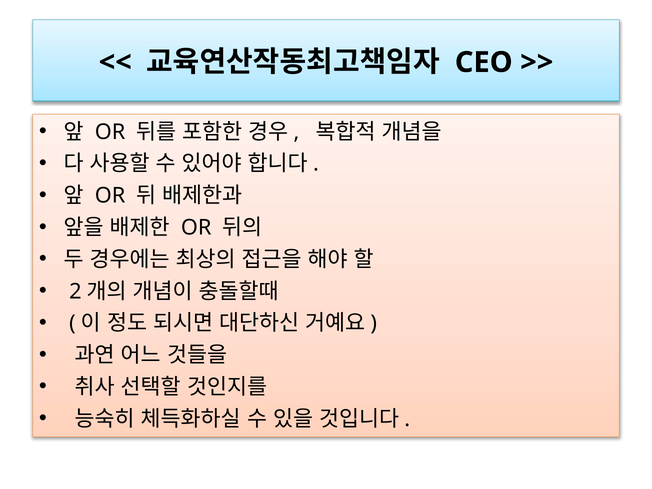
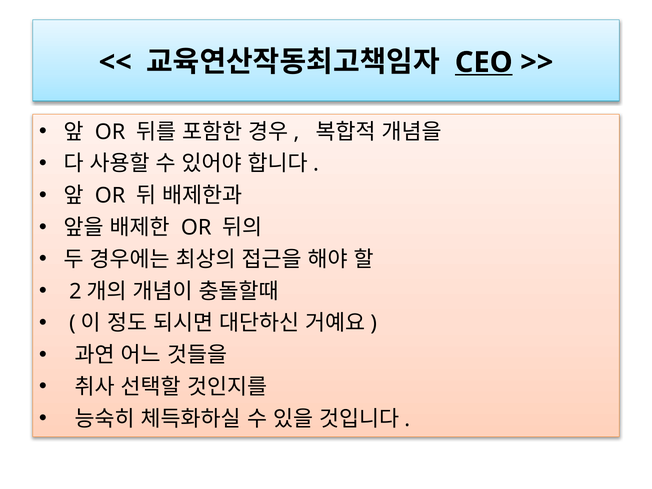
CEO underline: none -> present (484, 62)
